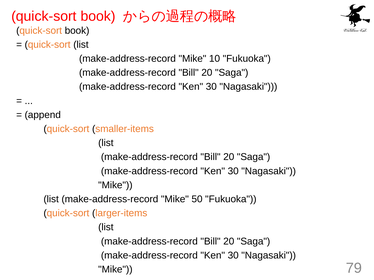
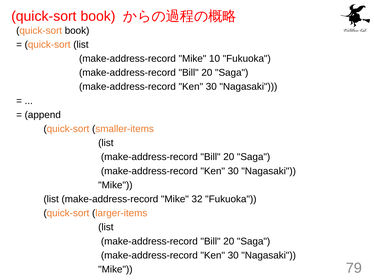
50: 50 -> 32 (197, 199)
